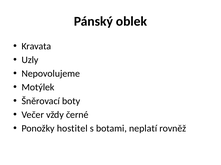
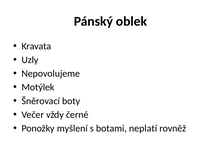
hostitel: hostitel -> myšlení (72, 129)
